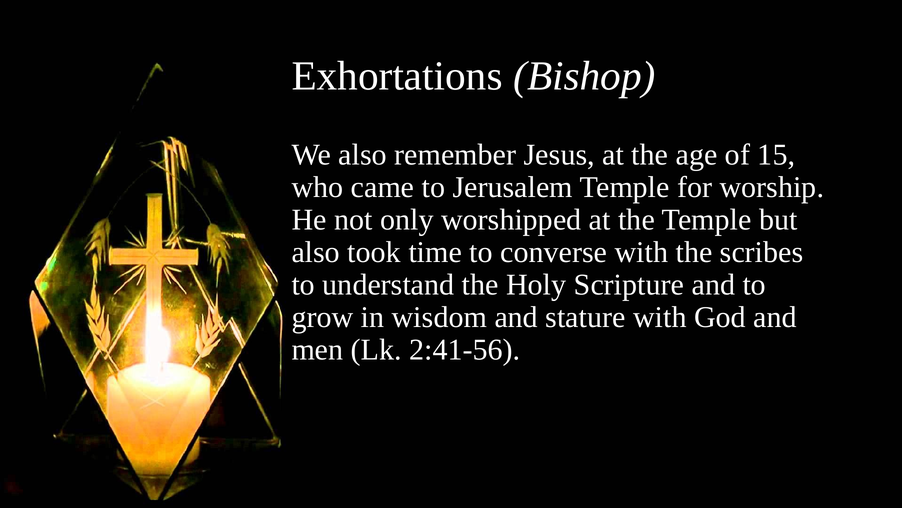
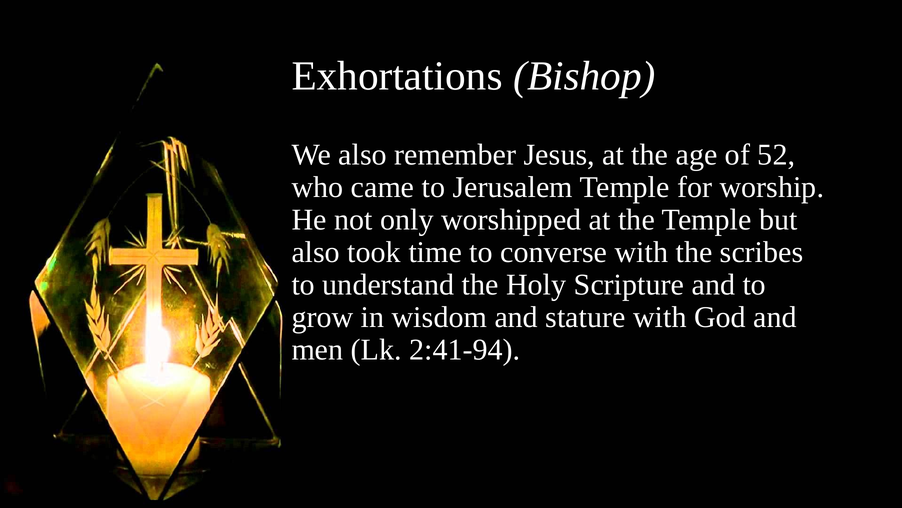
15: 15 -> 52 (776, 155)
2:41-56: 2:41-56 -> 2:41-94 (465, 349)
